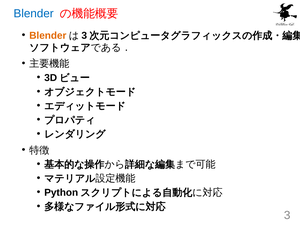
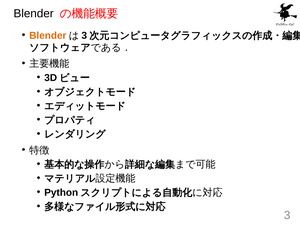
Blender colour: blue -> black (34, 13)
